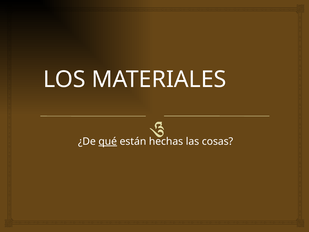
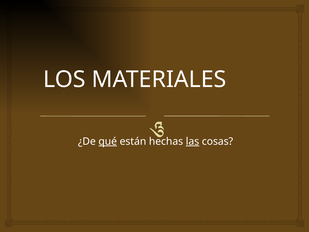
las underline: none -> present (192, 141)
